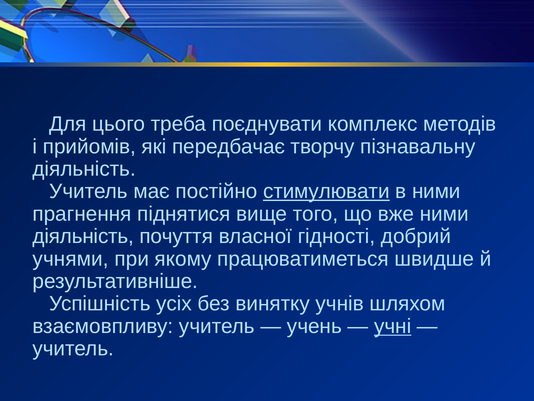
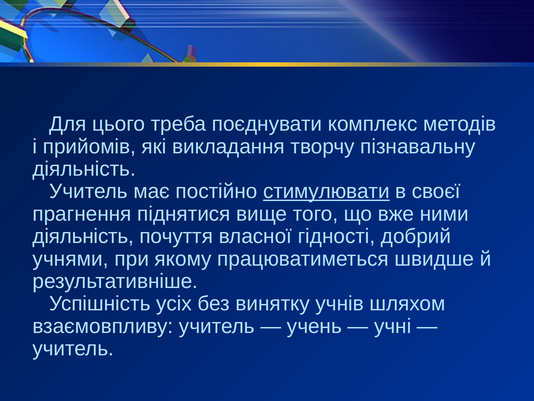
передбачає: передбачає -> викладання (229, 146)
в ними: ними -> своєї (436, 191)
учні underline: present -> none (393, 326)
